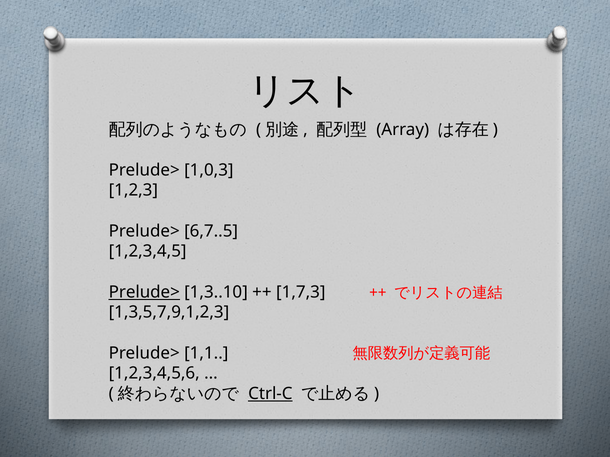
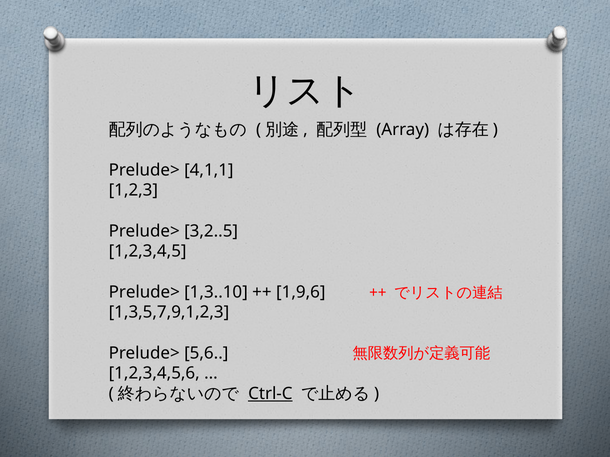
1,0,3: 1,0,3 -> 4,1,1 (209, 170)
6,7..5: 6,7..5 -> 3,2..5 (211, 231)
Prelude> underline: present -> none (144, 292)
1,7,3: 1,7,3 -> 1,9,6 (301, 292)
1,1: 1,1 -> 5,6 (206, 353)
